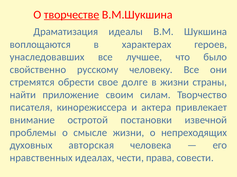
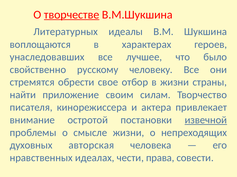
Драматизация: Драматизация -> Литературных (66, 32)
долге: долге -> отбор (135, 83)
извечной underline: none -> present (206, 120)
